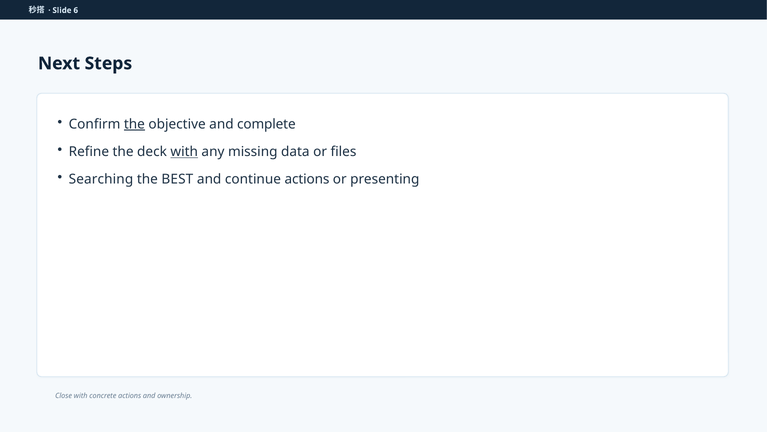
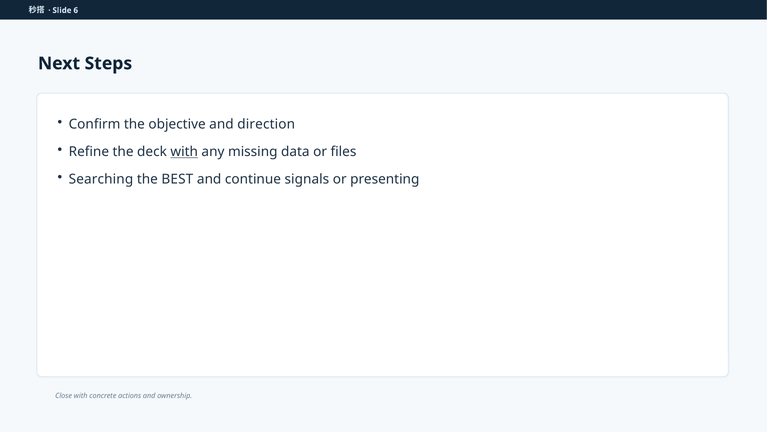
the underline: present -> none (134, 124)
complete: complete -> direction (266, 124)
continue actions: actions -> signals (307, 179)
